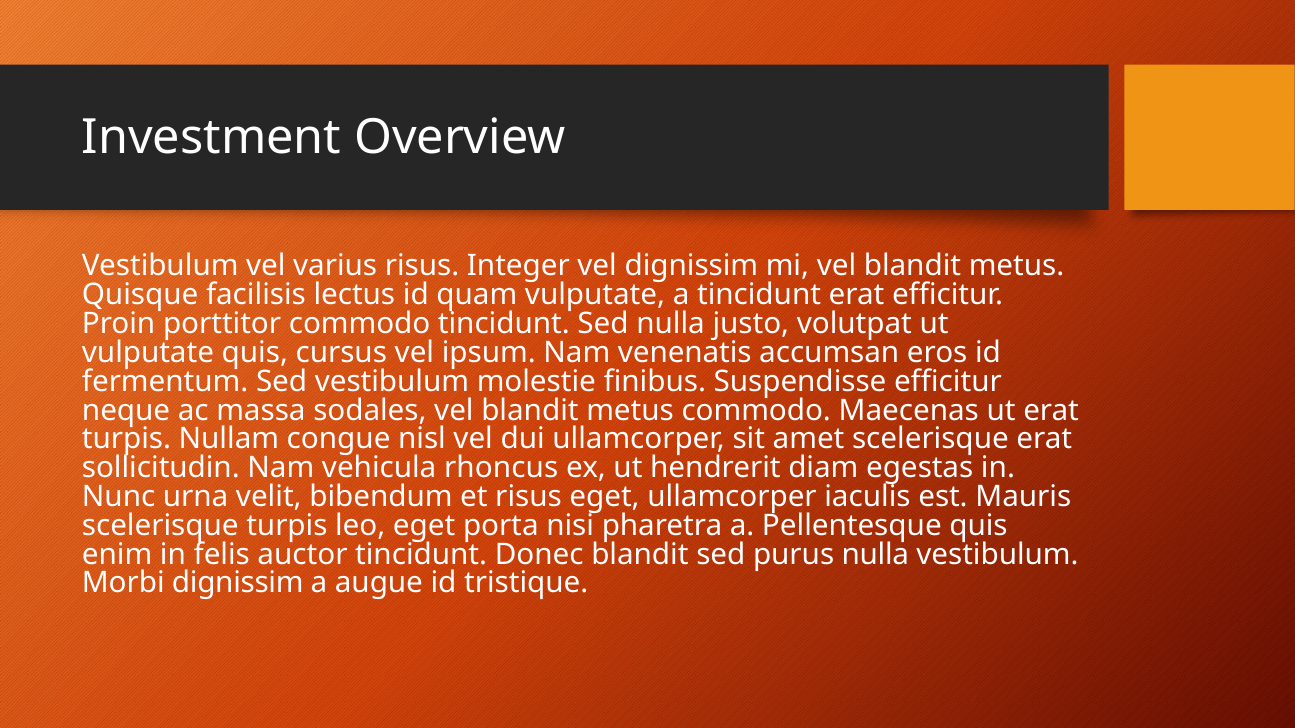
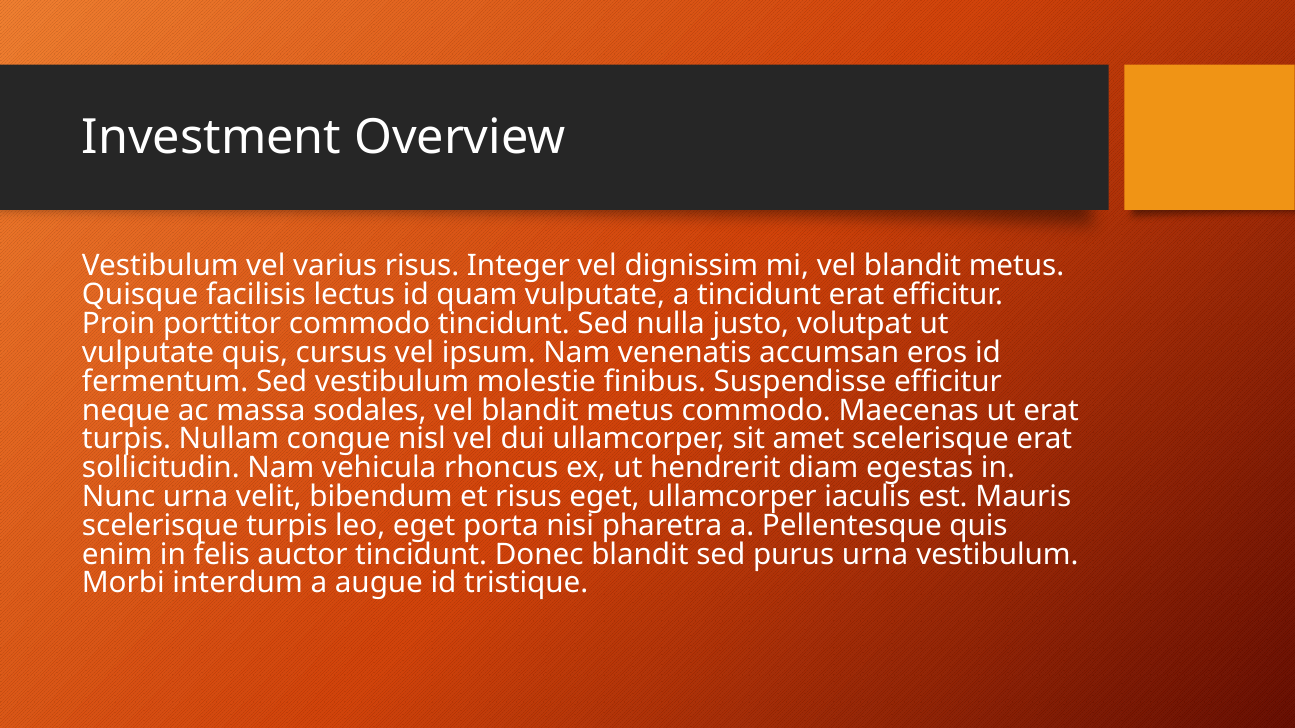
purus nulla: nulla -> urna (875, 555)
Morbi dignissim: dignissim -> interdum (238, 583)
